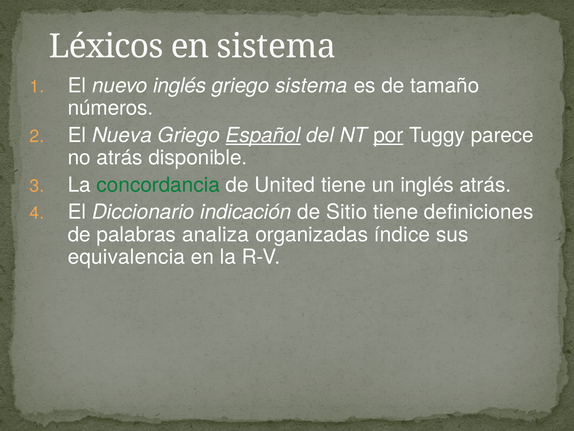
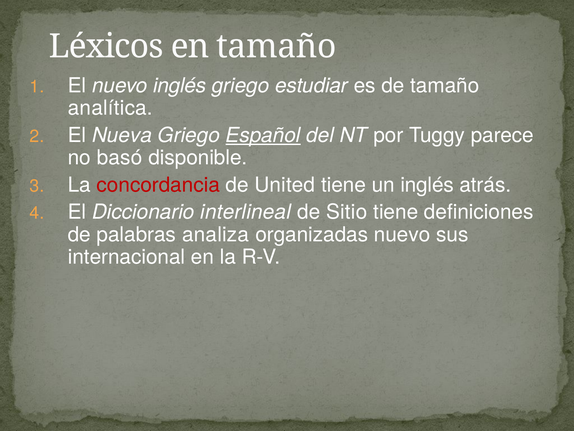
en sistema: sistema -> tamaño (276, 46)
griego sistema: sistema -> estudiar (311, 86)
números: números -> analítica (110, 108)
por underline: present -> none (388, 135)
no atrás: atrás -> basó (119, 158)
concordancia colour: green -> red (158, 185)
indicación: indicación -> interlineal (246, 212)
organizadas índice: índice -> nuevo (402, 234)
equivalencia: equivalencia -> internacional (127, 257)
